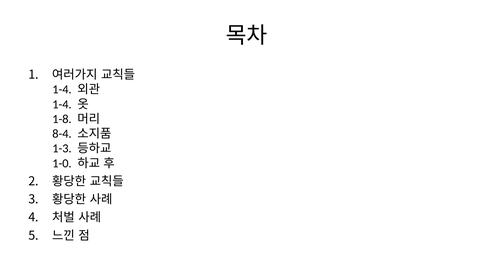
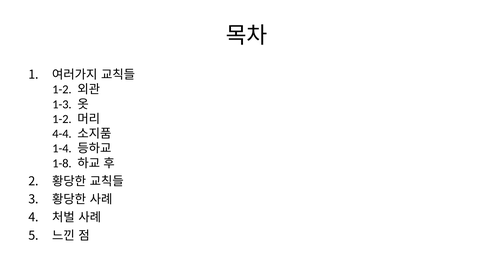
1-4: 1-4 -> 1-2 (62, 90)
1-4: 1-4 -> 1-3 (62, 104)
1-8: 1-8 -> 1-2 (62, 119)
8-4: 8-4 -> 4-4 (62, 134)
1-3: 1-3 -> 1-4 (62, 149)
1-0: 1-0 -> 1-8 (62, 164)
